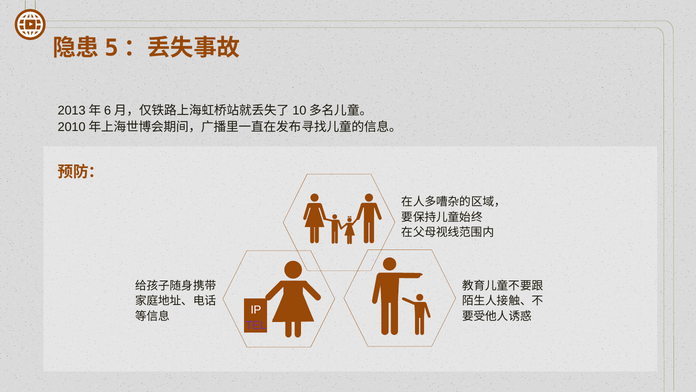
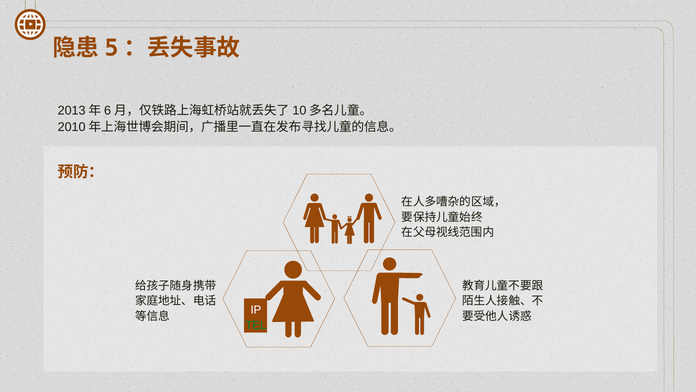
TEL colour: purple -> green (256, 325)
